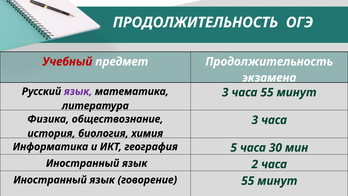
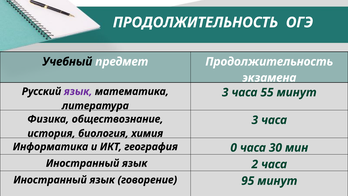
Учебный colour: red -> black (67, 62)
5: 5 -> 0 (234, 148)
говорение 55: 55 -> 95 (248, 181)
